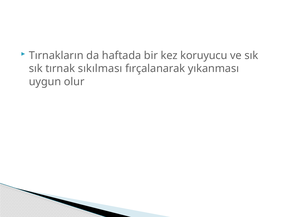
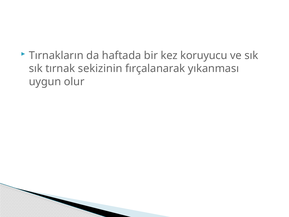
sıkılması: sıkılması -> sekizinin (100, 69)
